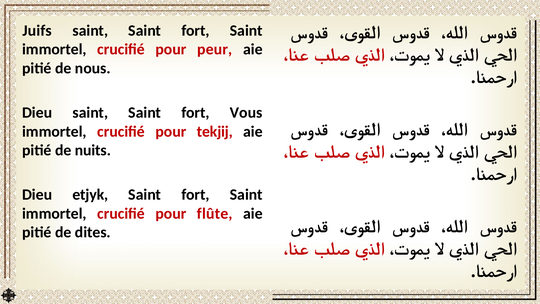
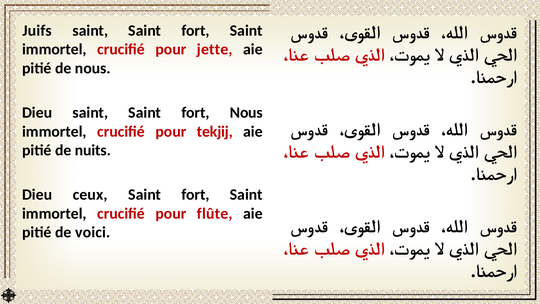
peur: peur -> jette (215, 49)
fort Vous: Vous -> Nous (246, 112)
etjyk: etjyk -> ceux (90, 194)
dites: dites -> voici (93, 232)
